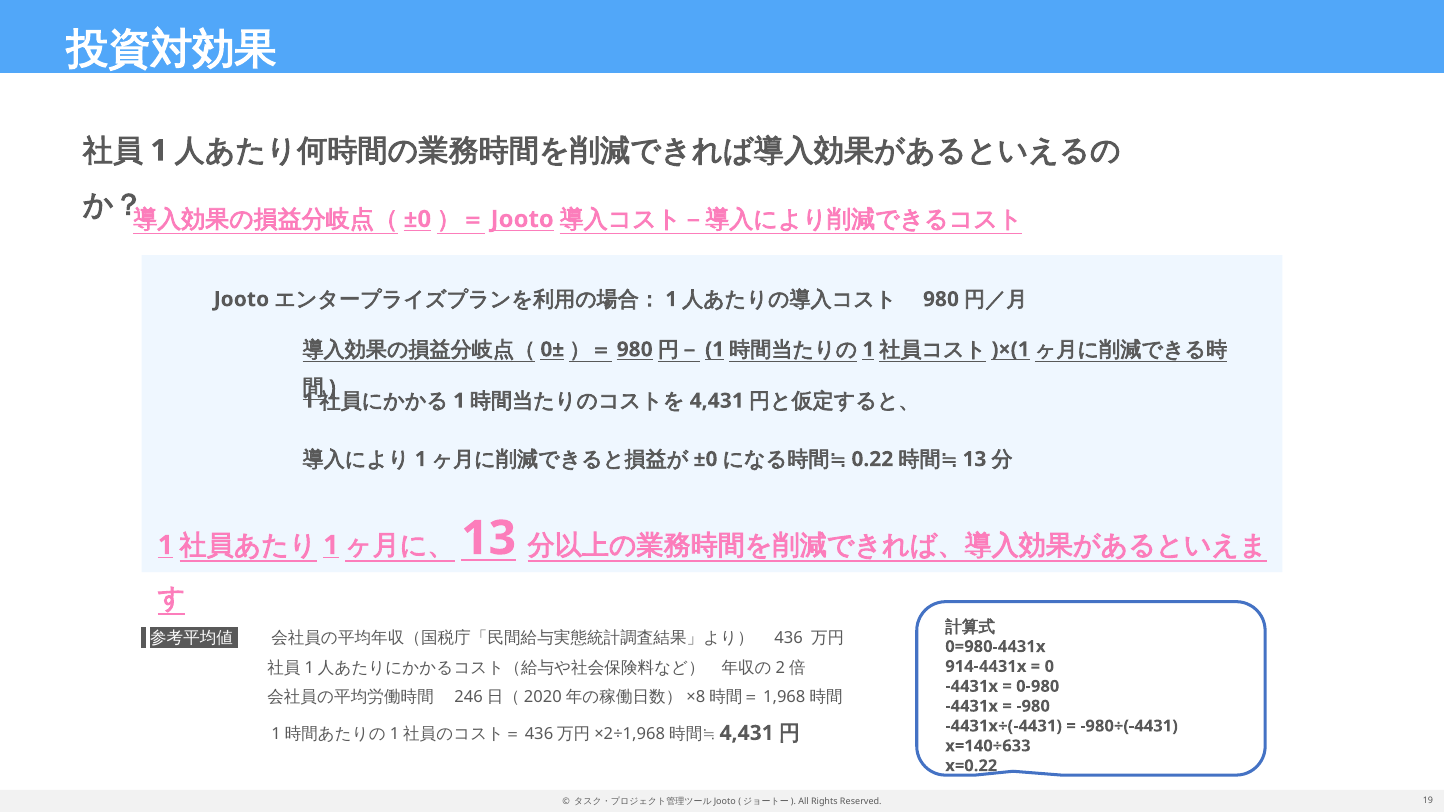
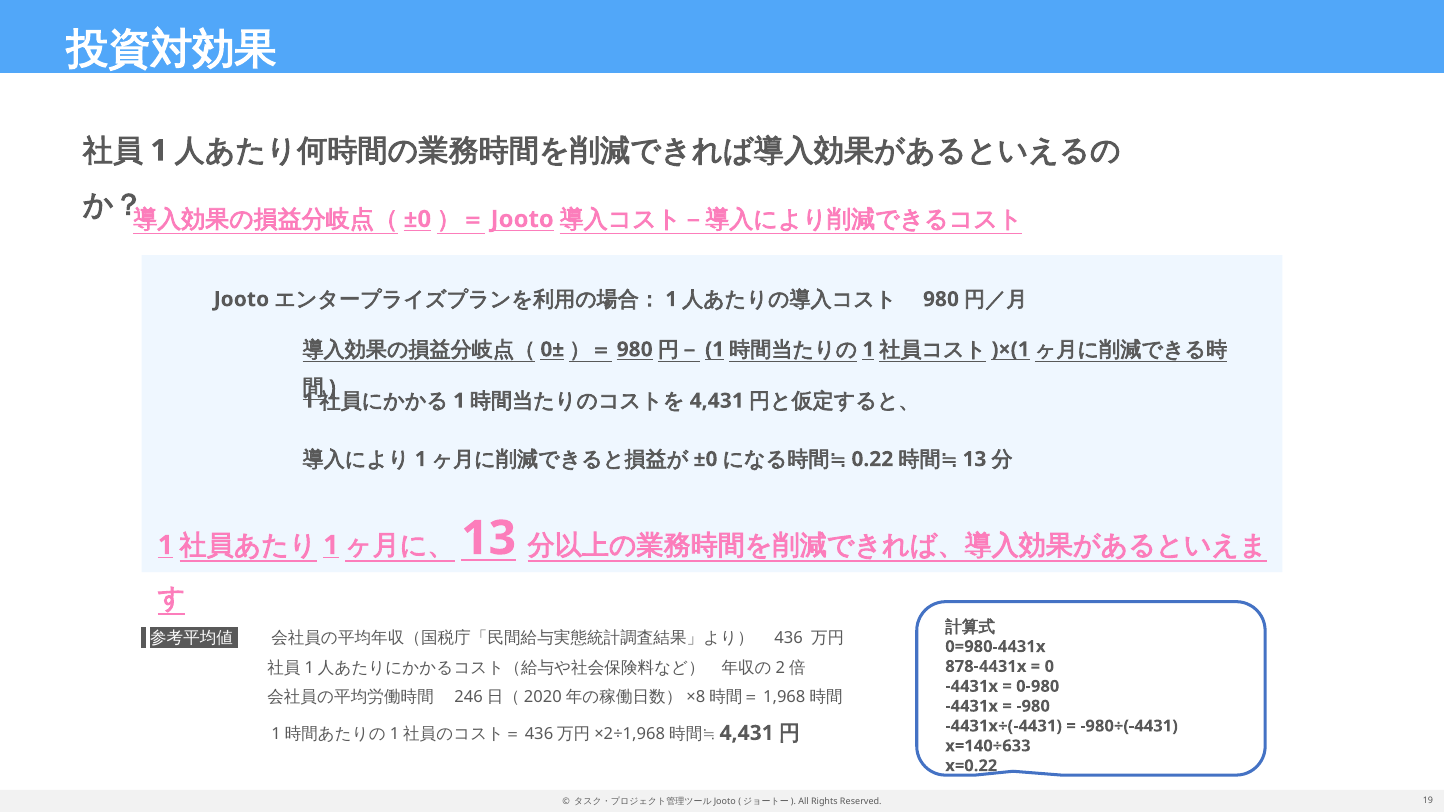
914-4431x: 914-4431x -> 878-4431x (986, 667)
